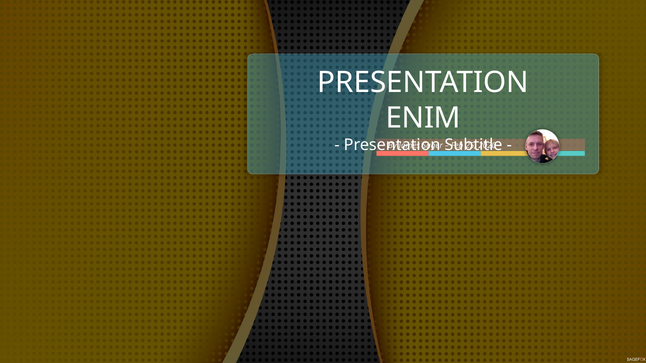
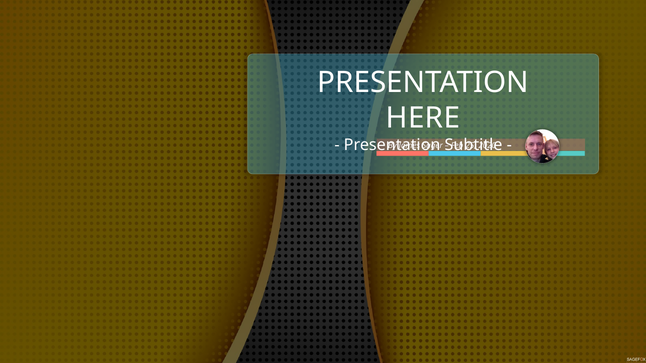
ENIM: ENIM -> HERE (423, 118)
